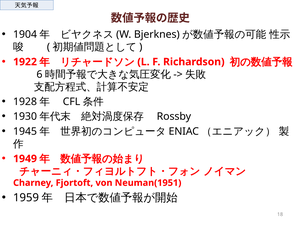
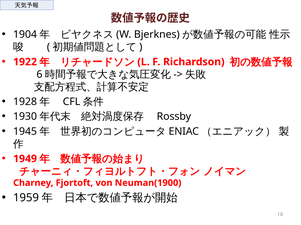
Neuman(1951: Neuman(1951 -> Neuman(1900 (148, 183)
